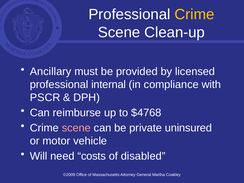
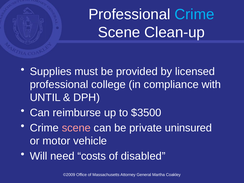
Crime colour: yellow -> light blue (194, 14)
Ancillary: Ancillary -> Supplies (51, 72)
internal: internal -> college (109, 85)
PSCR: PSCR -> UNTIL (45, 98)
$4768: $4768 -> $3500 (146, 113)
